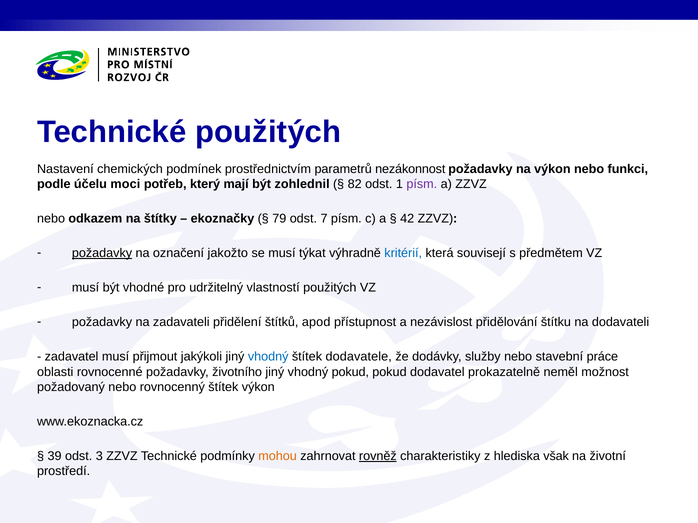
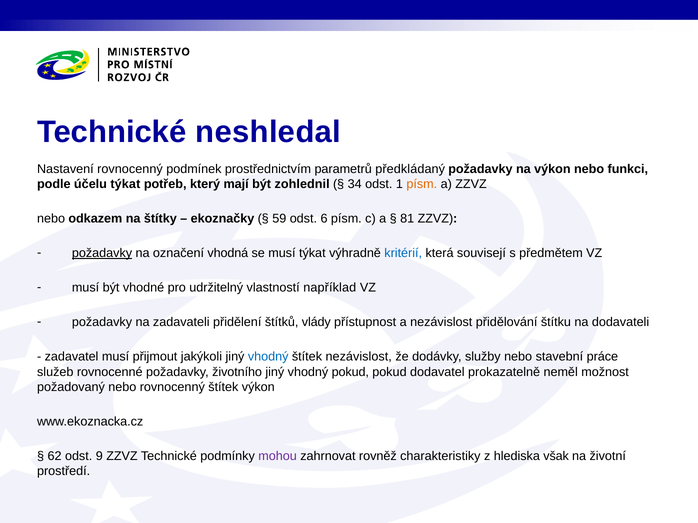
Technické použitých: použitých -> neshledal (268, 132)
Nastavení chemických: chemických -> rovnocenný (130, 169)
nezákonnost: nezákonnost -> předkládaný (410, 169)
účelu moci: moci -> týkat (125, 184)
82: 82 -> 34 (355, 184)
písm colour: purple -> orange (422, 184)
79: 79 -> 59 (279, 219)
7: 7 -> 6 (324, 219)
42: 42 -> 81 (407, 219)
jakožto: jakožto -> vhodná (228, 253)
vlastností použitých: použitých -> například (330, 288)
apod: apod -> vlády (316, 323)
štítek dodavatele: dodavatele -> nezávislost (359, 357)
oblasti: oblasti -> služeb (55, 372)
39: 39 -> 62 (55, 456)
3: 3 -> 9 (99, 456)
mohou colour: orange -> purple (278, 456)
rovněž underline: present -> none (378, 456)
